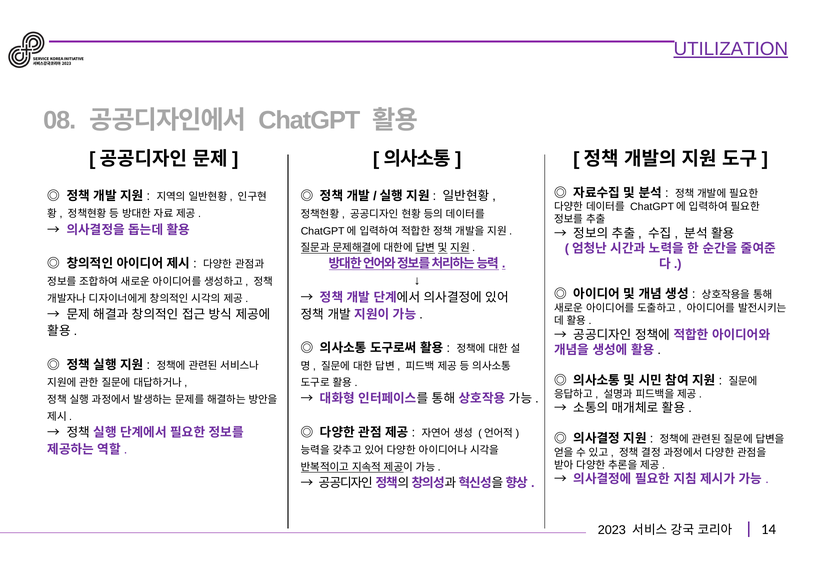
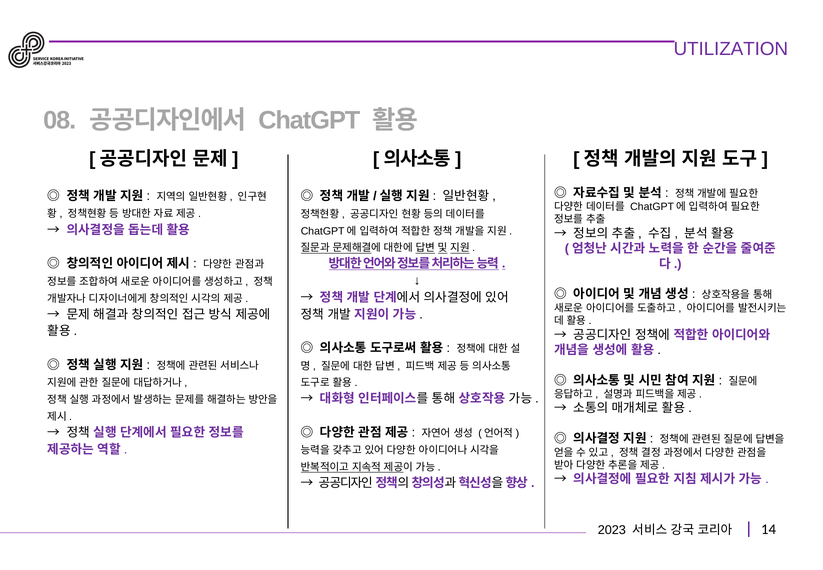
UTILIZATION underline: present -> none (731, 49)
